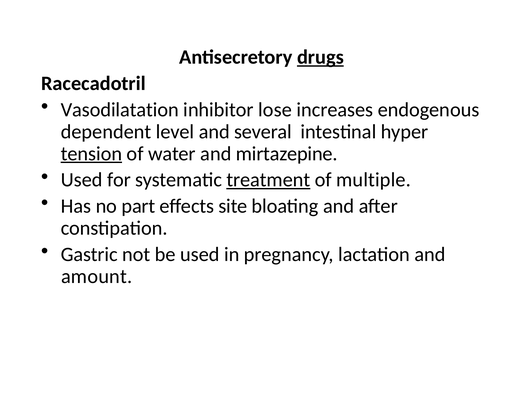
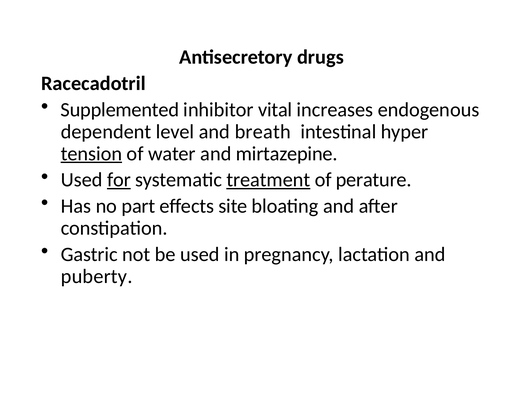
drugs underline: present -> none (320, 57)
Vasodilatation: Vasodilatation -> Supplemented (120, 109)
lose: lose -> vital (275, 109)
several: several -> breath (263, 131)
for underline: none -> present (119, 180)
multiple: multiple -> perature (374, 180)
amount: amount -> puberty (97, 276)
